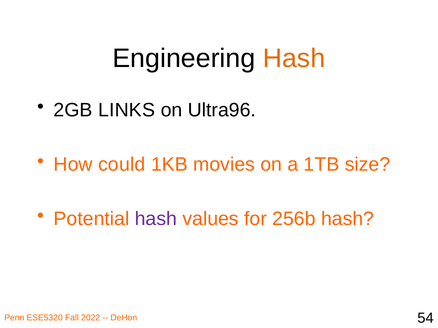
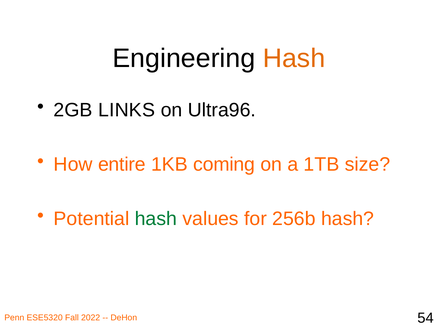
could: could -> entire (122, 165)
movies: movies -> coming (224, 165)
hash colour: purple -> green (156, 219)
